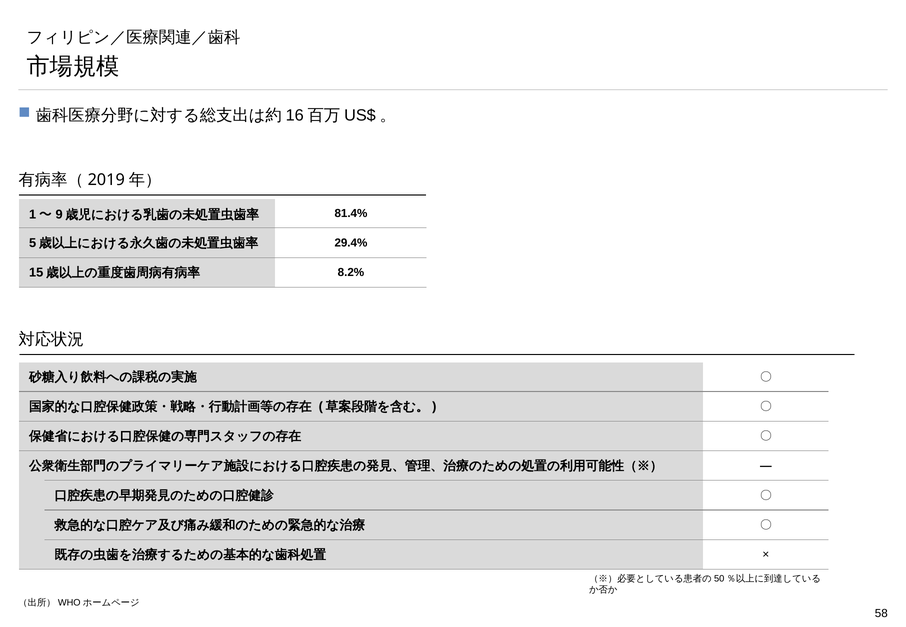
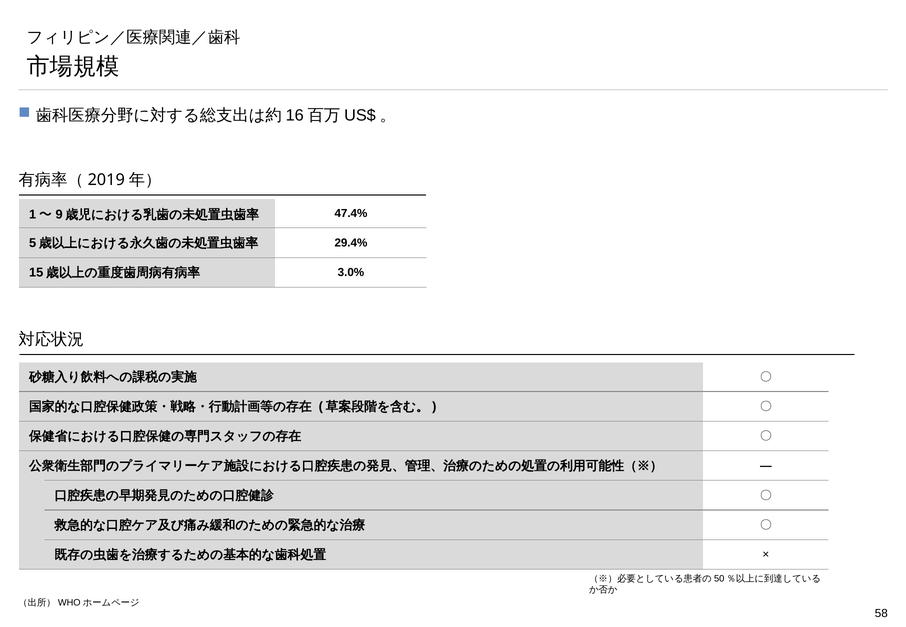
81.4%: 81.4% -> 47.4% (351, 213)
8.2%: 8.2% -> 3.0% (351, 273)
